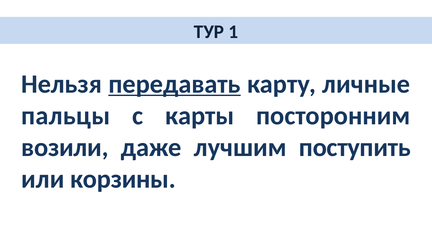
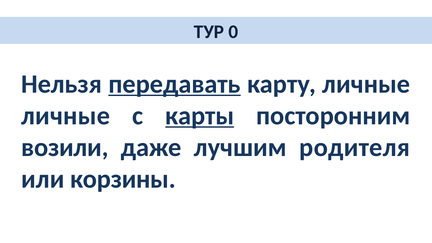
1: 1 -> 0 (233, 32)
пальцы: пальцы -> личные (66, 116)
карты underline: none -> present (200, 116)
поступить: поступить -> родителя (355, 147)
